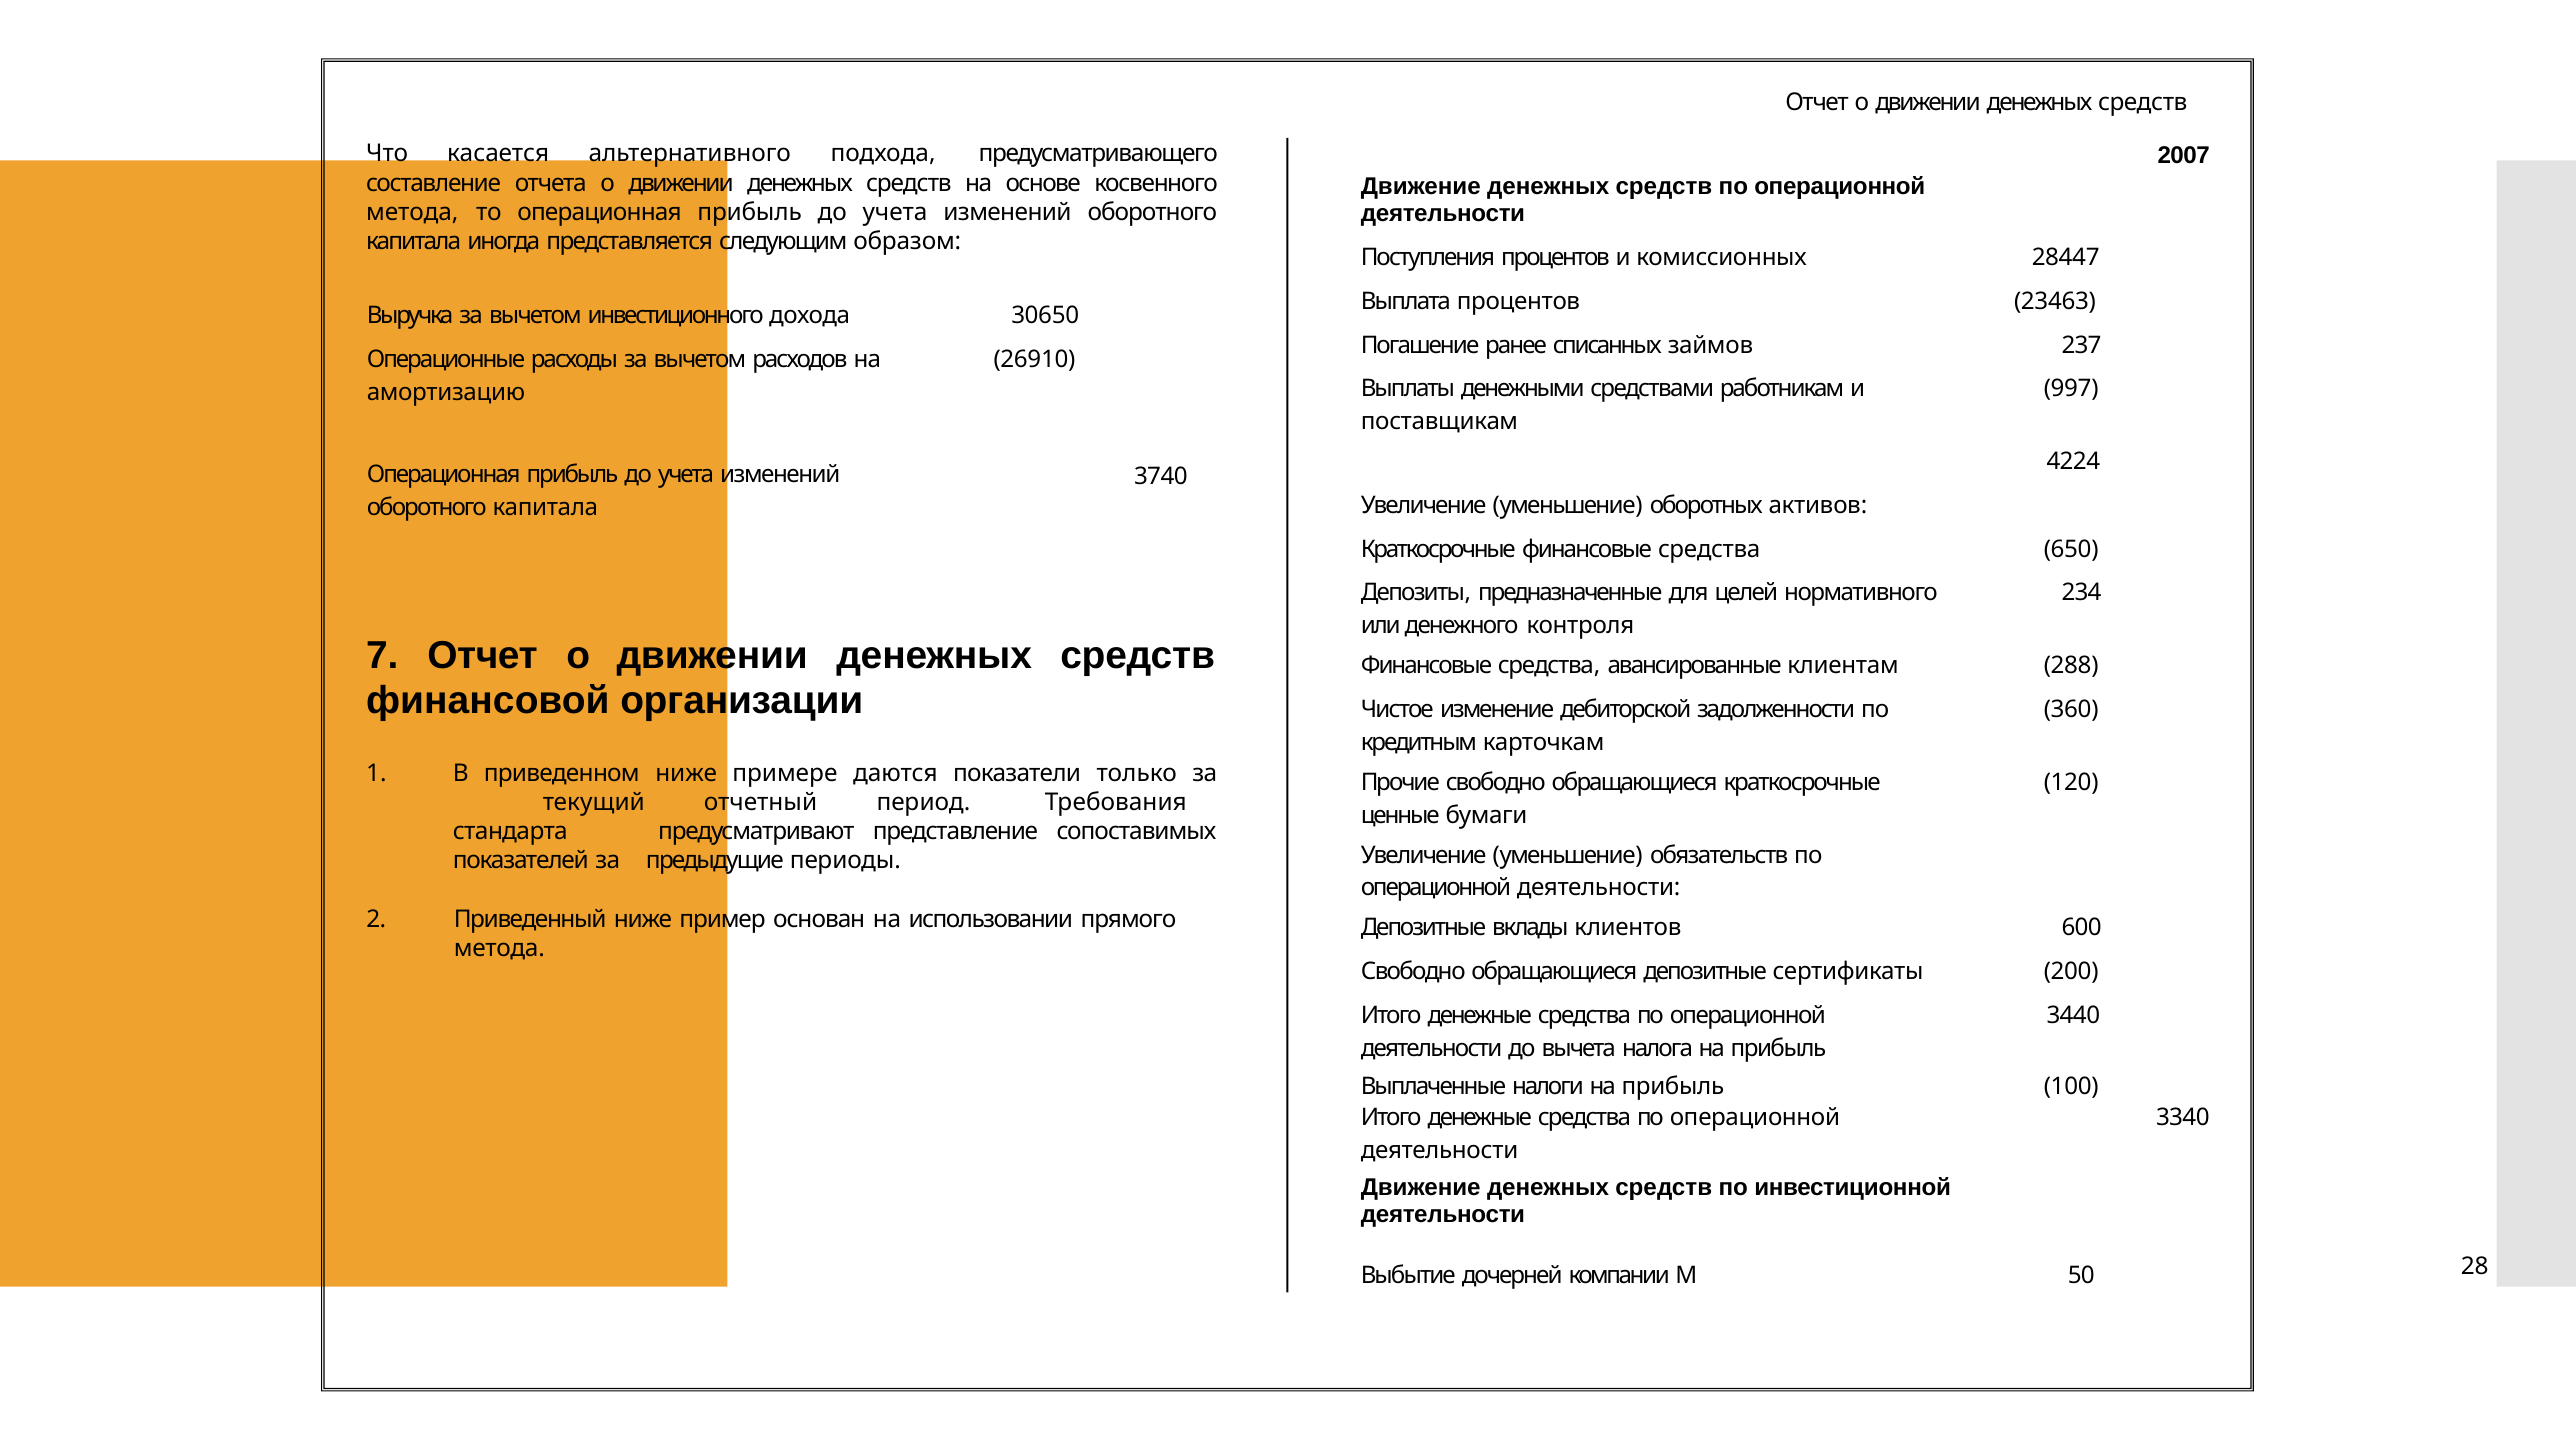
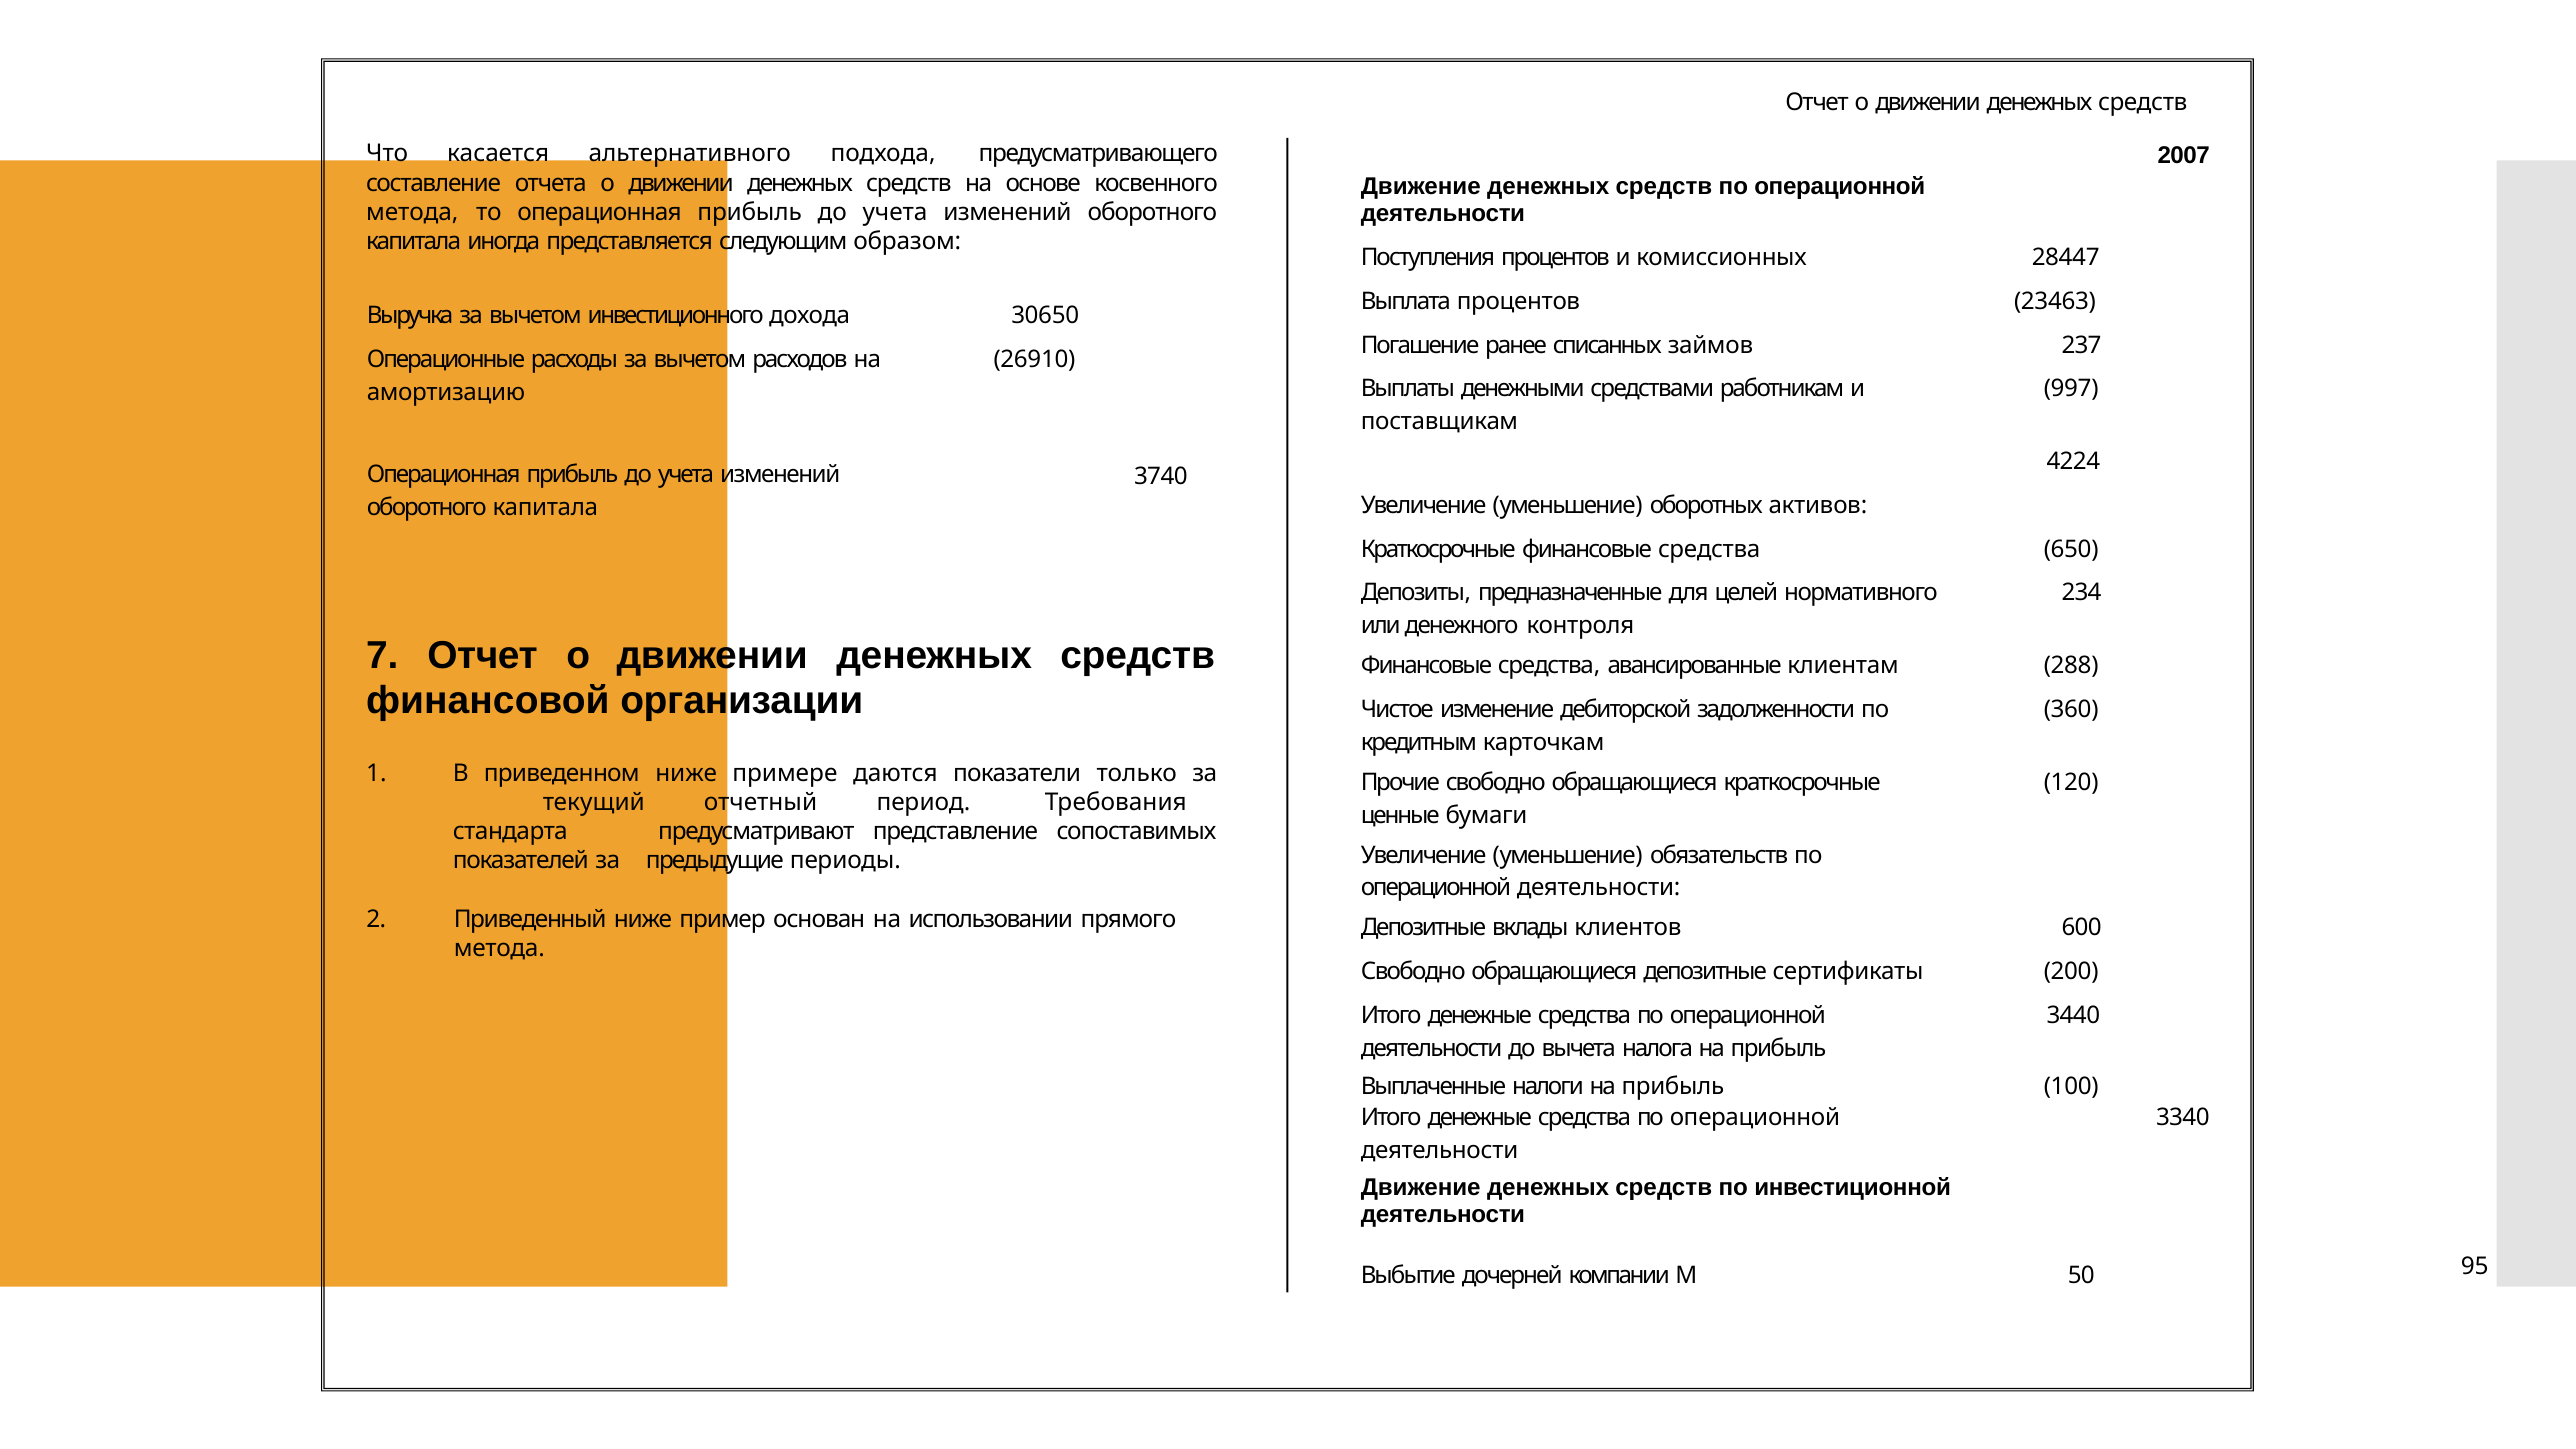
28: 28 -> 95 (2475, 1266)
